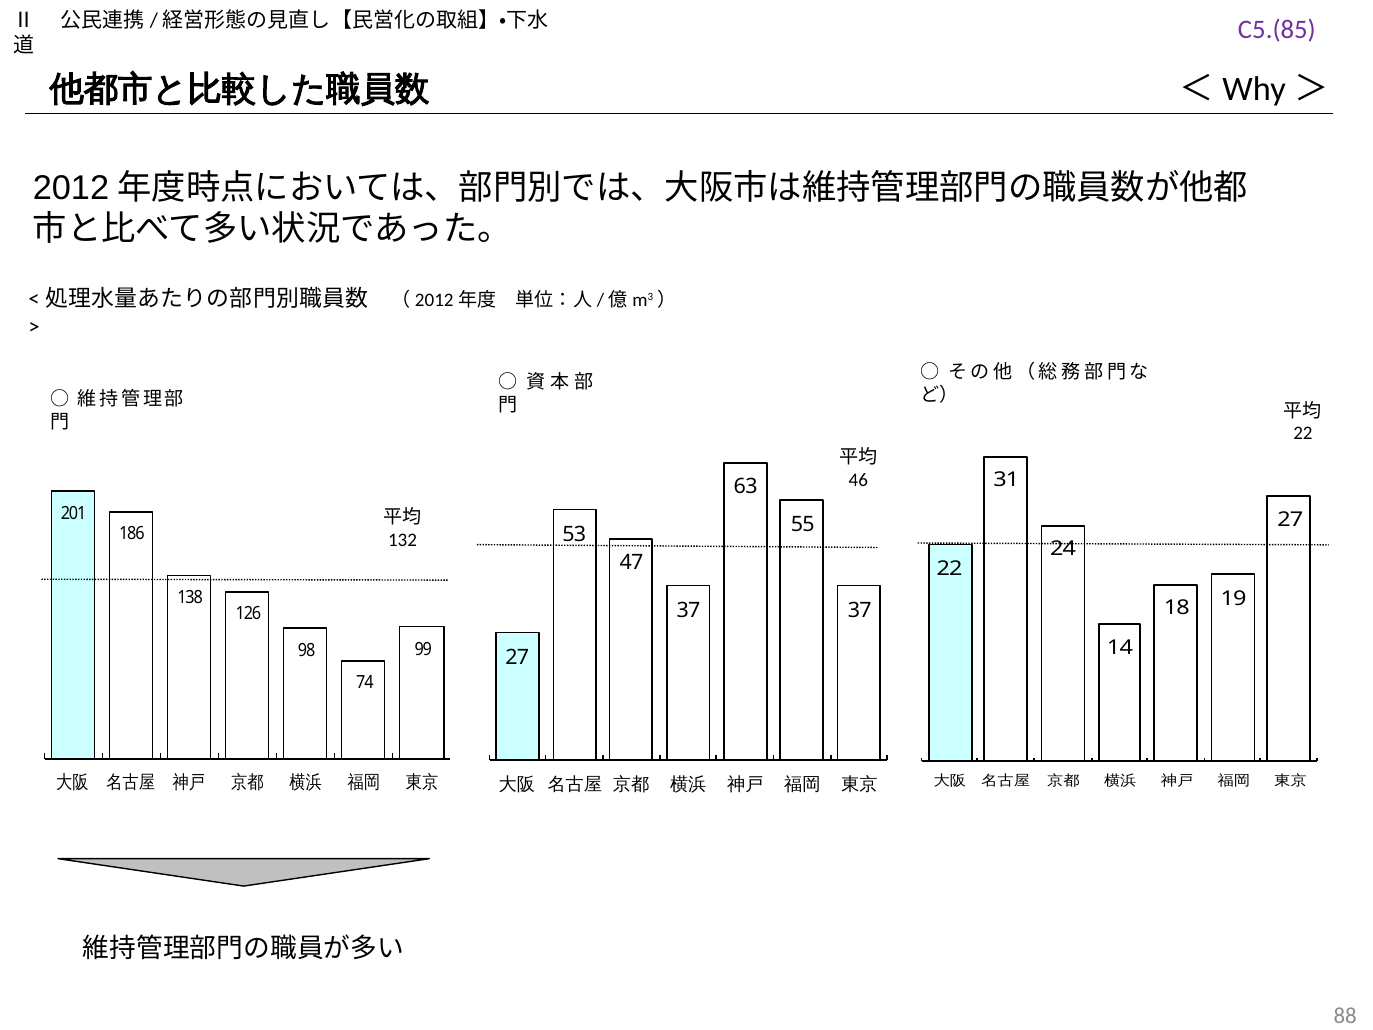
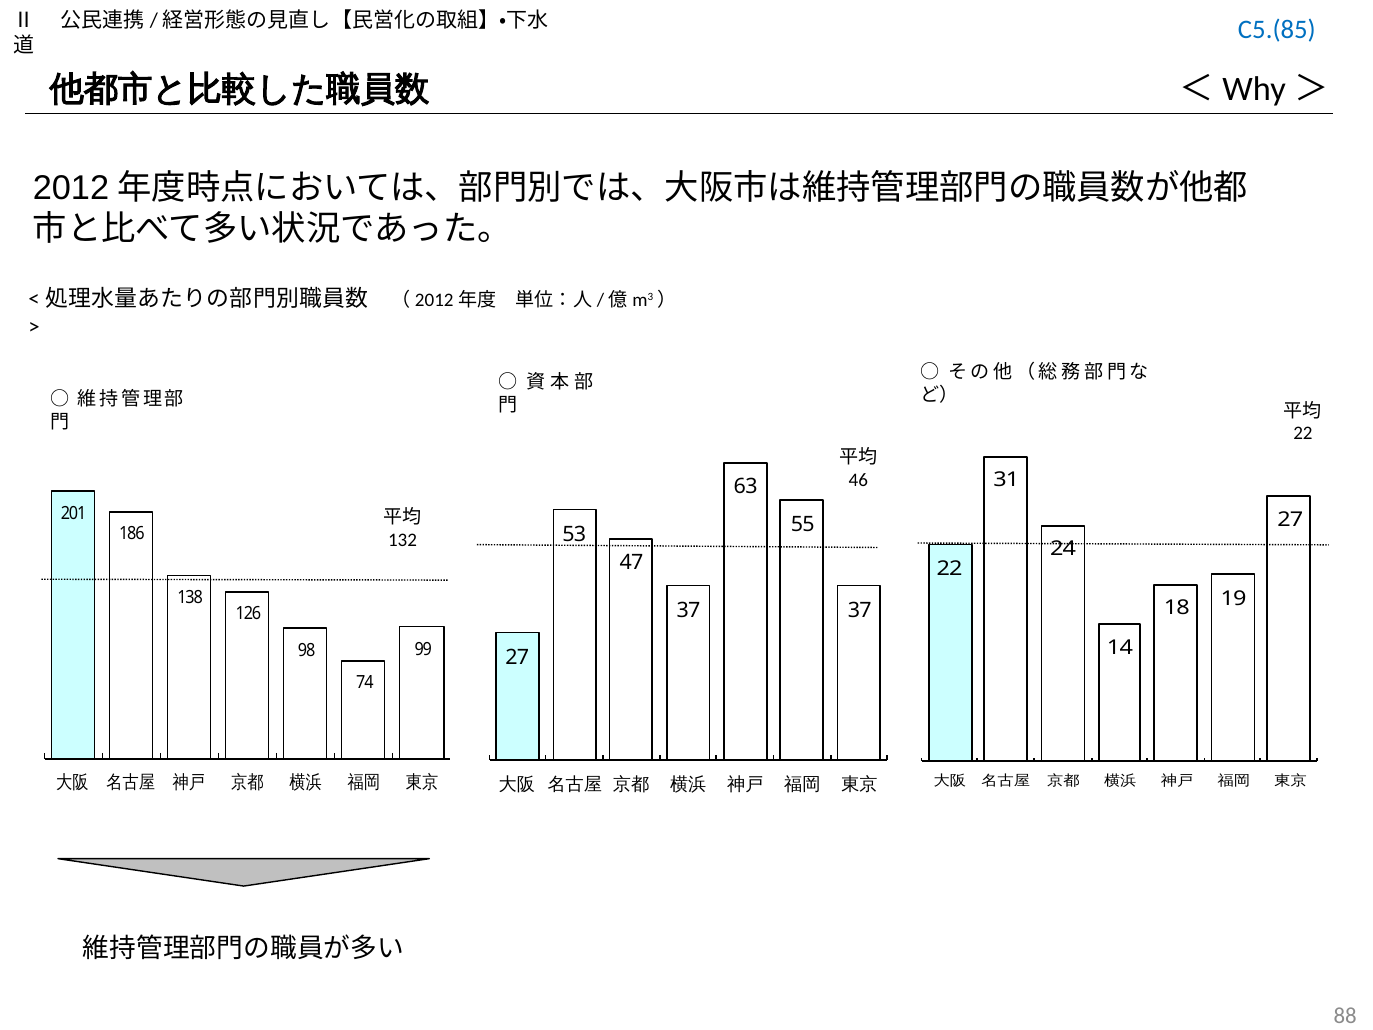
C5.(85 colour: purple -> blue (1277, 30)
